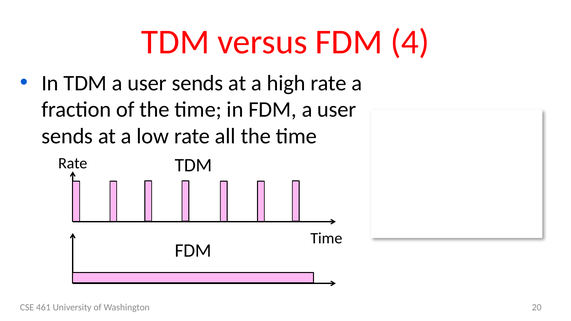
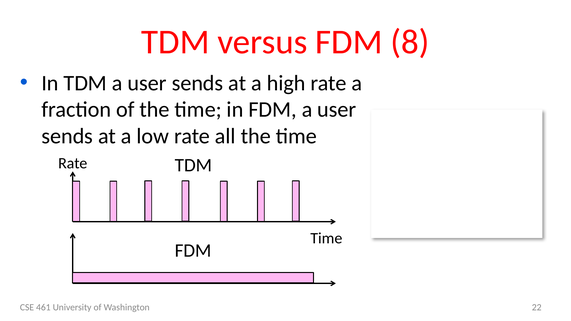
4: 4 -> 8 (410, 42)
20: 20 -> 22 (537, 308)
